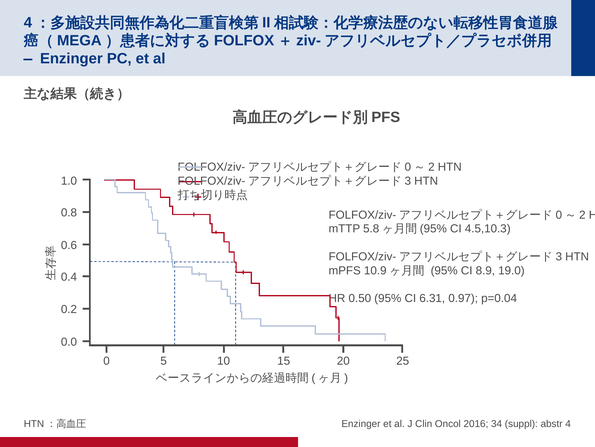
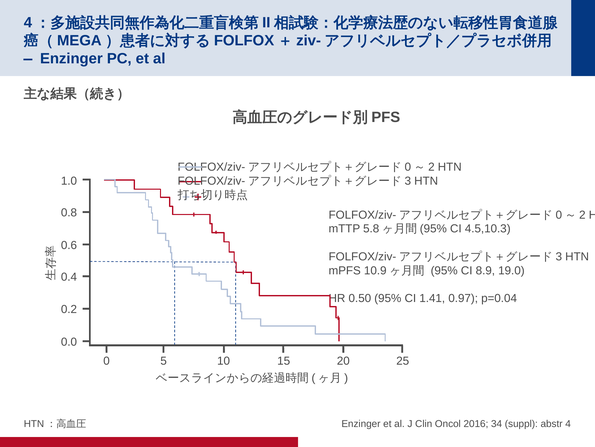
6.31: 6.31 -> 1.41 (432, 298)
